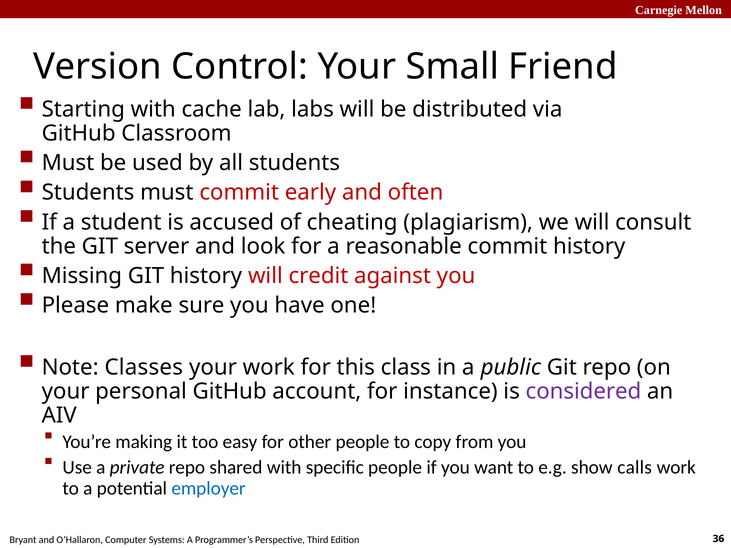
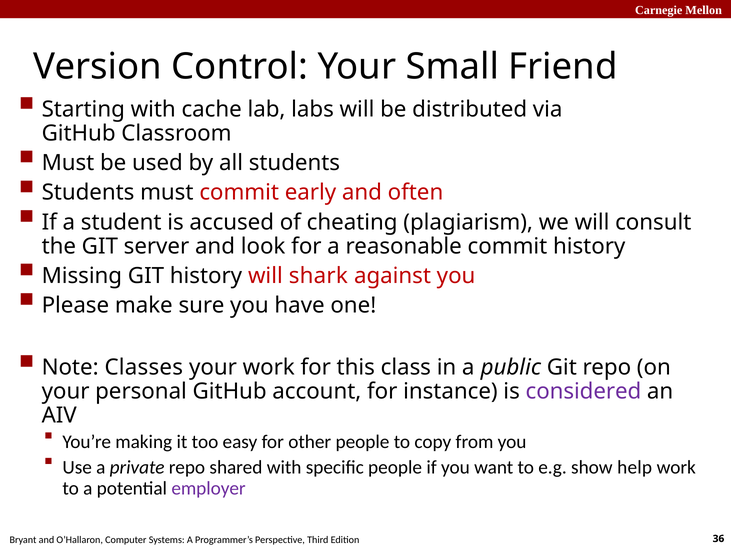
credit: credit -> shark (318, 276)
calls: calls -> help (635, 468)
employer colour: blue -> purple (209, 488)
